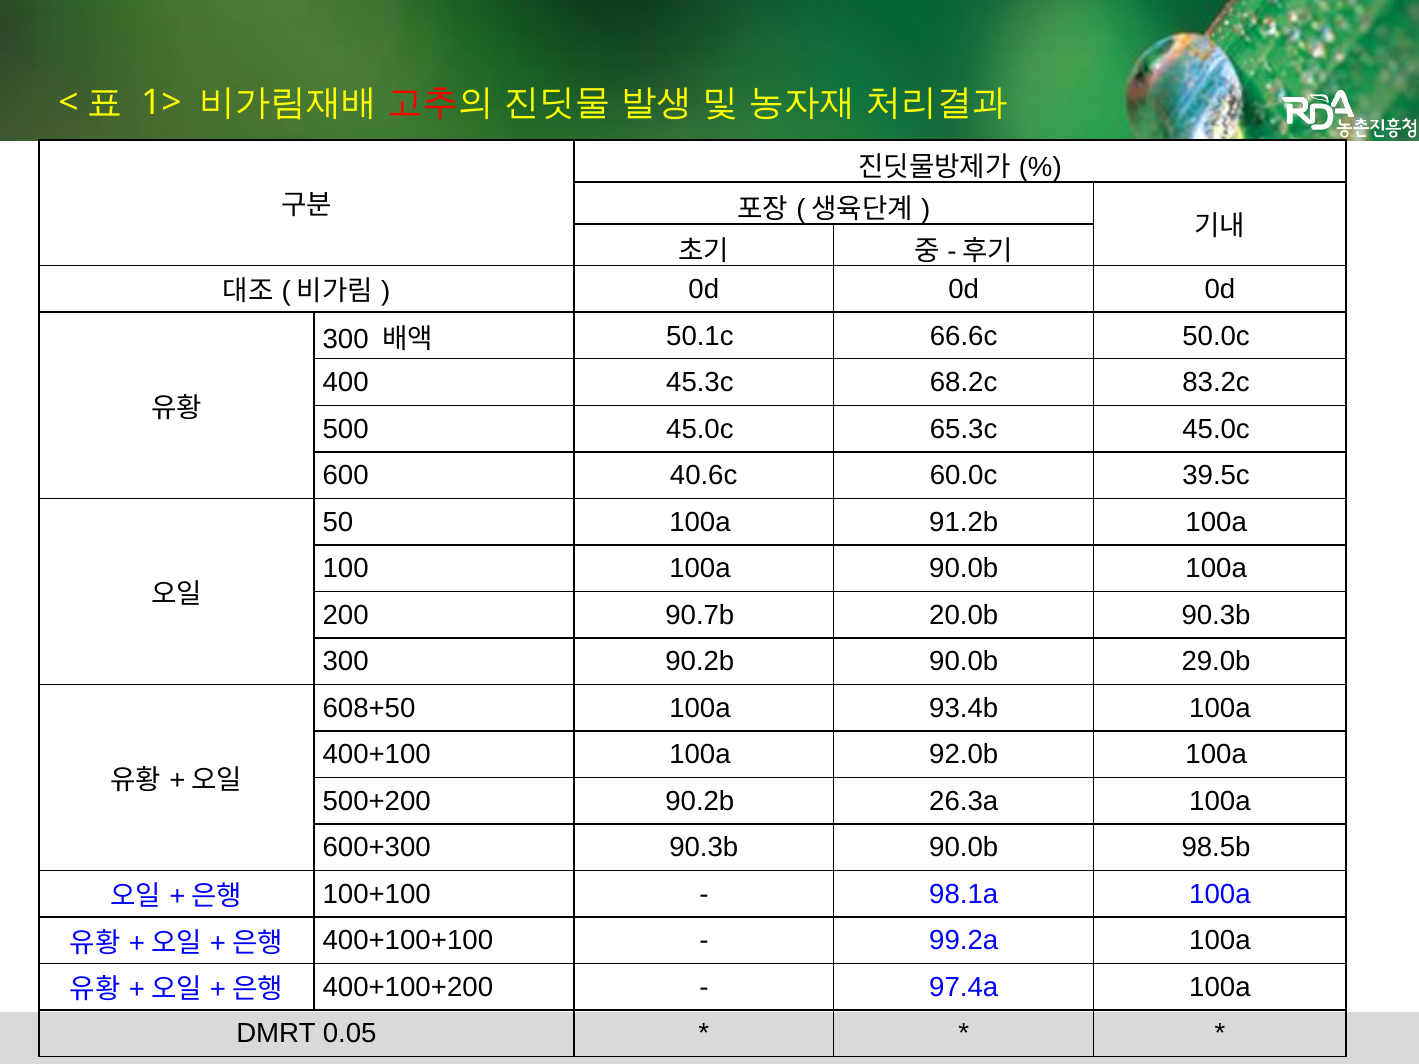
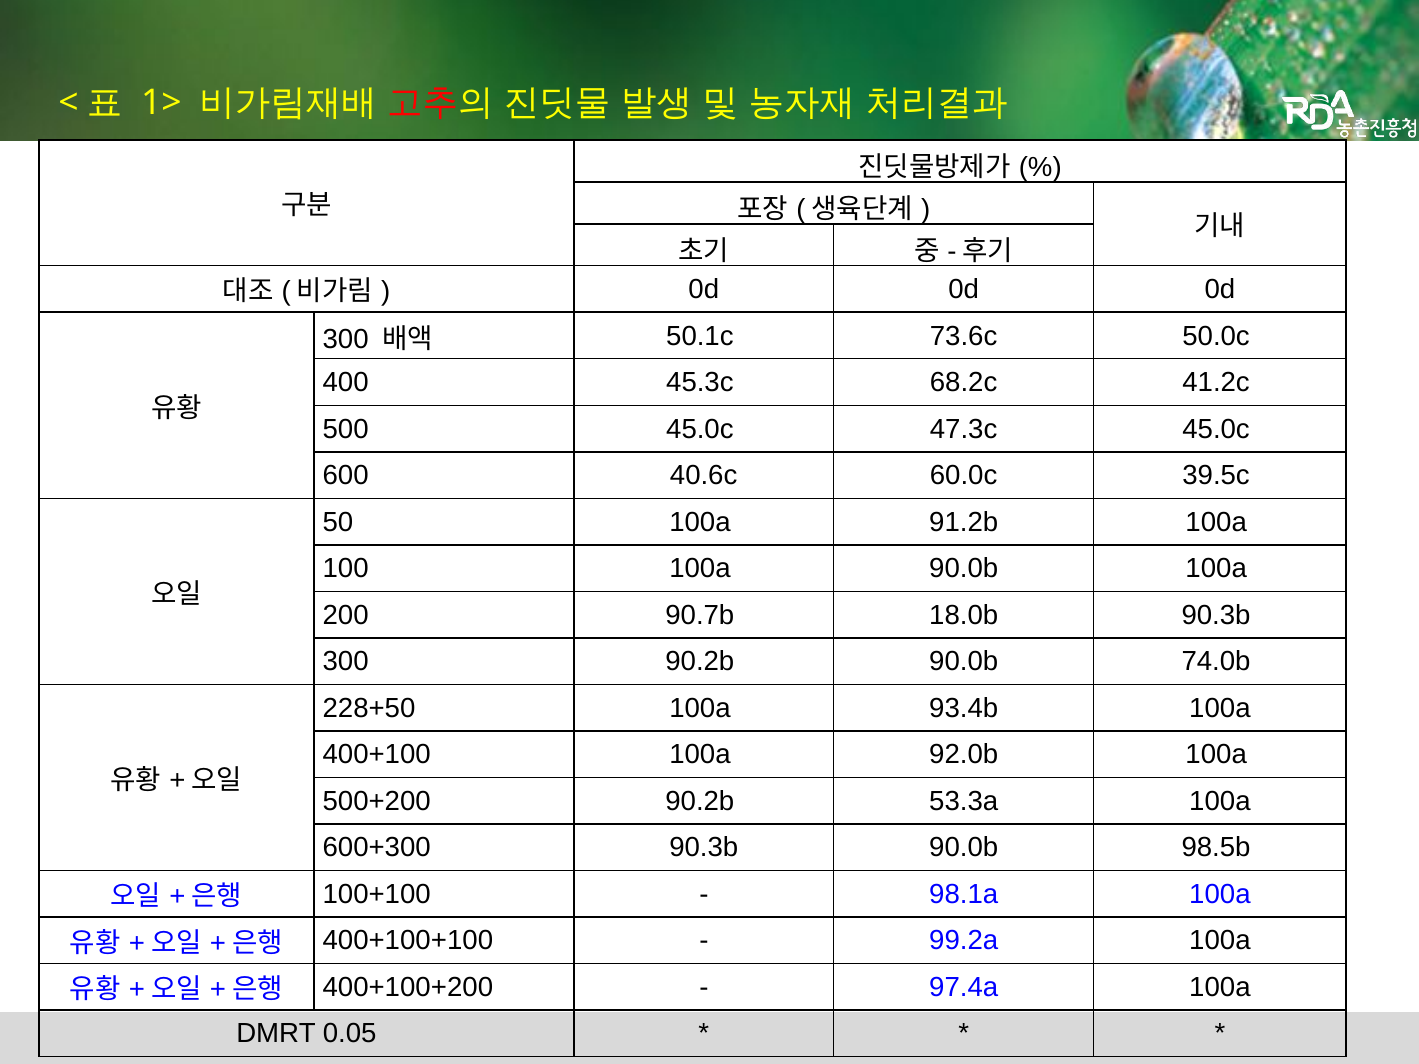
66.6c: 66.6c -> 73.6c (964, 336)
83.2c: 83.2c -> 41.2c (1216, 383)
65.3c: 65.3c -> 47.3c (964, 429)
20.0b: 20.0b -> 18.0b (964, 615)
29.0b: 29.0b -> 74.0b (1216, 662)
608+50: 608+50 -> 228+50 (369, 708)
26.3a: 26.3a -> 53.3a (964, 801)
